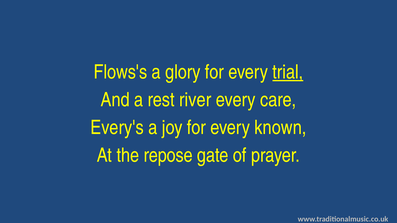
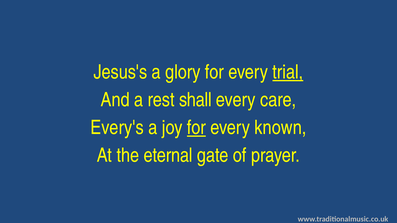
Flows's: Flows's -> Jesus's (120, 72)
river: river -> shall (195, 100)
for underline: none -> present (196, 128)
repose: repose -> eternal (168, 156)
